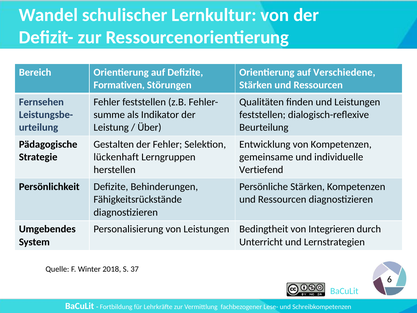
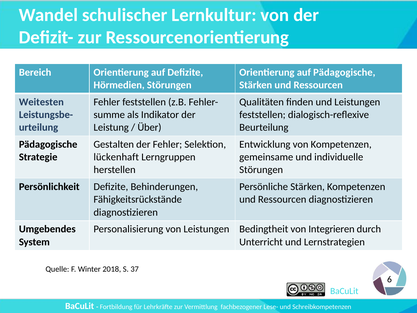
auf Verschiedene: Verschiedene -> Pädagogische (344, 72)
Formativen: Formativen -> Hörmedien (119, 85)
Fernsehen: Fernsehen -> Weitesten (41, 102)
Vertiefend: Vertiefend -> Störungen (261, 170)
